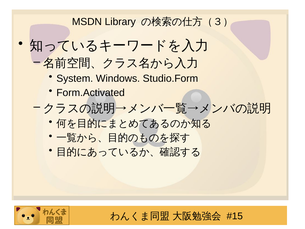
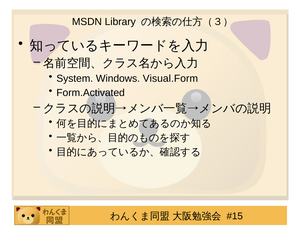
Studio.Form: Studio.Form -> Visual.Form (170, 78)
